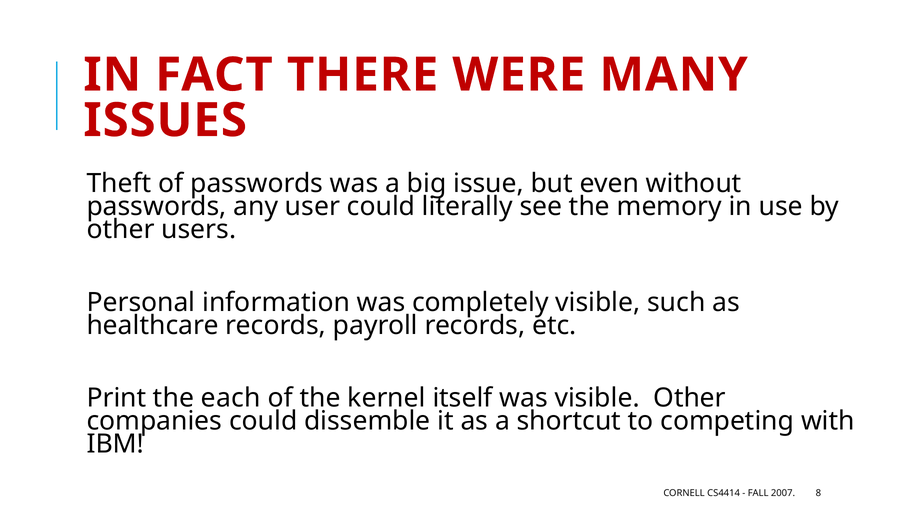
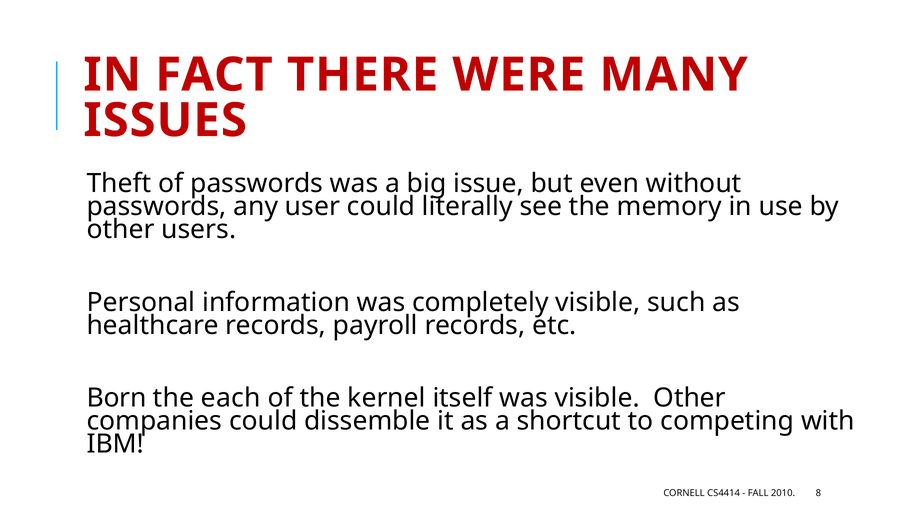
Print: Print -> Born (117, 398)
2007: 2007 -> 2010 (783, 493)
